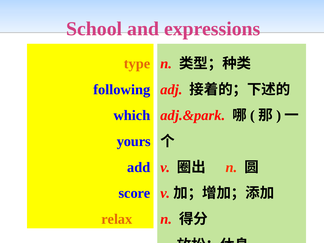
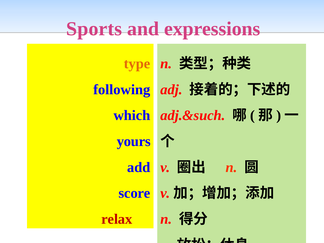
School: School -> Sports (94, 29)
adj.&park: adj.&park -> adj.&such (193, 115)
relax colour: orange -> red (117, 219)
